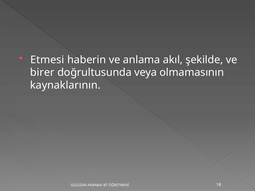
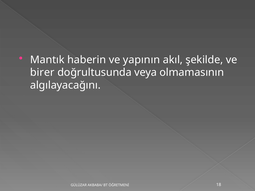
Etmesi: Etmesi -> Mantık (47, 60)
anlama: anlama -> yapının (141, 60)
kaynaklarının: kaynaklarının -> algılayacağını (65, 85)
